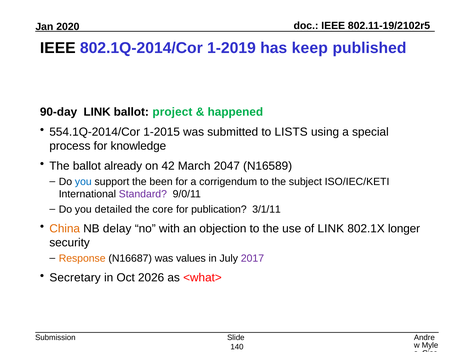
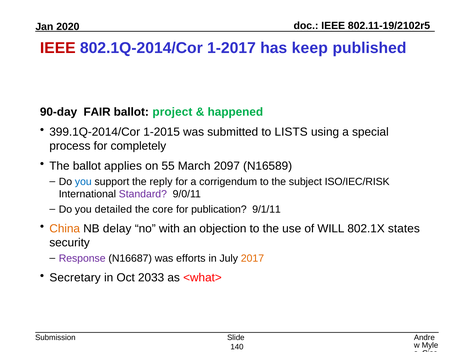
IEEE colour: black -> red (58, 48)
1-2019: 1-2019 -> 1-2017 (231, 48)
90-day LINK: LINK -> FAIR (97, 112)
554.1Q-2014/Cor: 554.1Q-2014/Cor -> 399.1Q-2014/Cor (95, 132)
knowledge: knowledge -> completely (138, 146)
already: already -> applies (123, 166)
42: 42 -> 55 (168, 166)
2047: 2047 -> 2097 (227, 166)
been: been -> reply (161, 182)
ISO/IEC/KETI: ISO/IEC/KETI -> ISO/IEC/RISK (357, 182)
3/1/11: 3/1/11 -> 9/1/11 (267, 210)
of LINK: LINK -> WILL (331, 229)
longer: longer -> states (404, 229)
Response colour: orange -> purple (82, 259)
values: values -> efforts (191, 259)
2017 colour: purple -> orange (252, 259)
2026: 2026 -> 2033 (151, 278)
